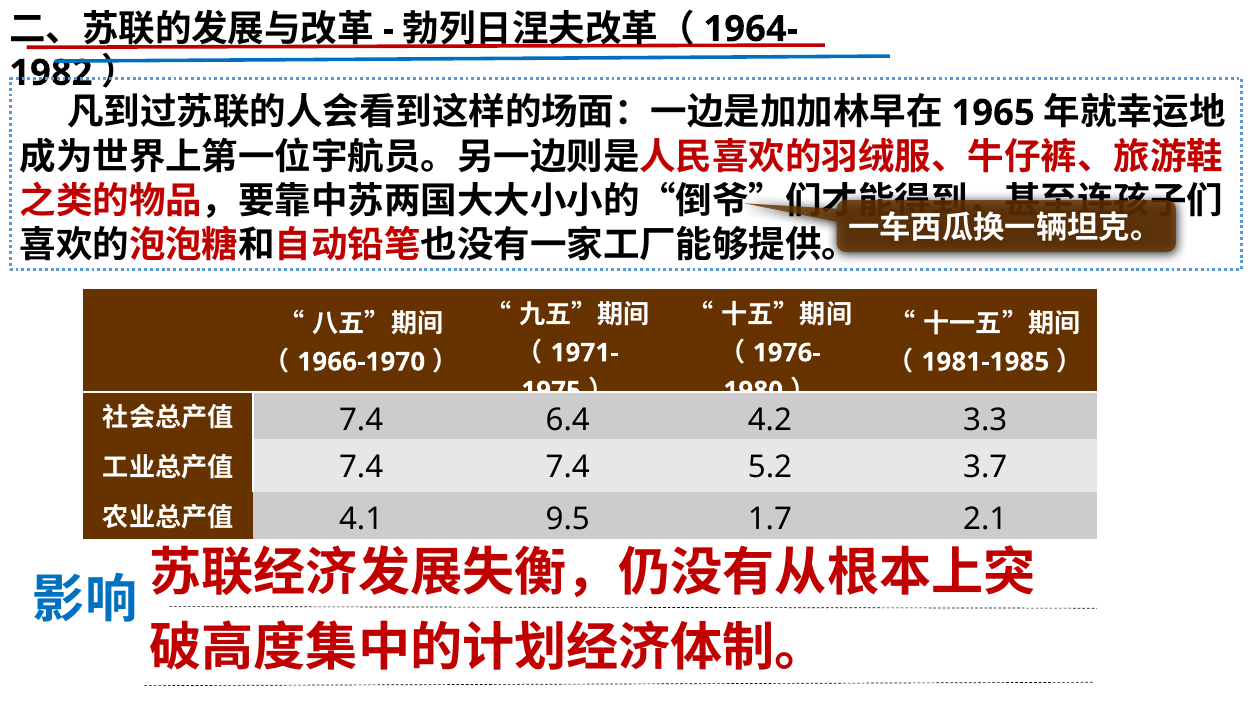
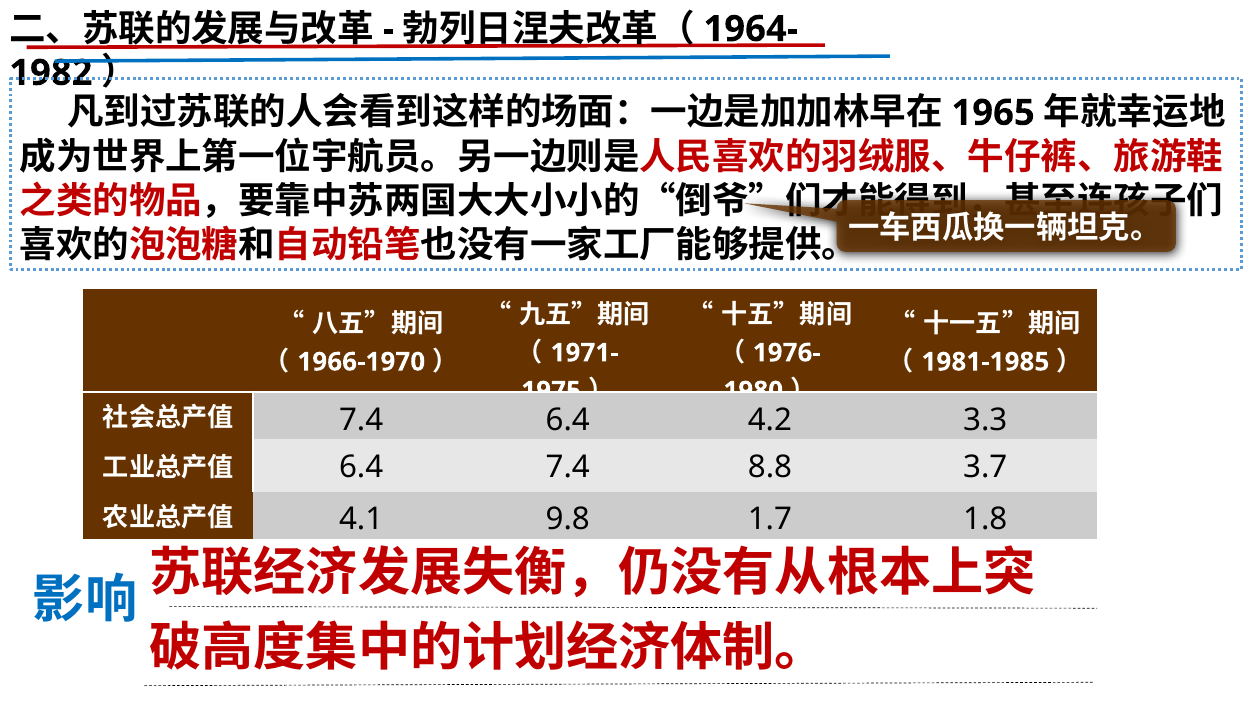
7.4: 7.4 -> 6.4 (361, 467)
5.2: 5.2 -> 8.8 (770, 467)
9.5: 9.5 -> 9.8 (568, 520)
2.1: 2.1 -> 1.8 (985, 520)
